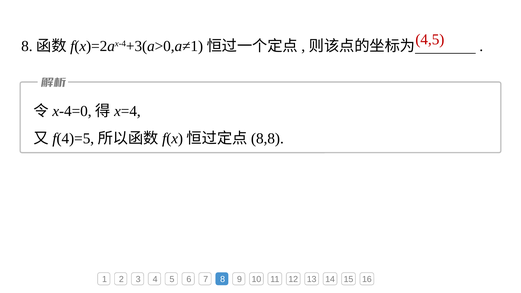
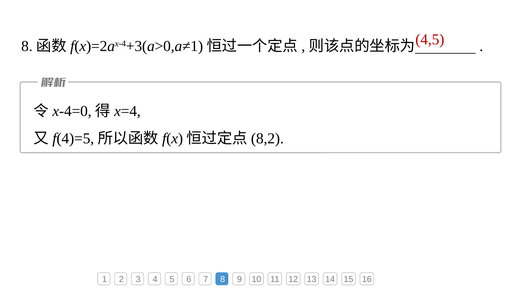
8,8: 8,8 -> 8,2 (267, 138)
